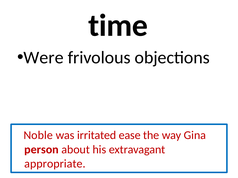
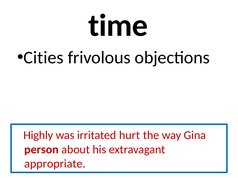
Were: Were -> Cities (44, 58)
Noble: Noble -> Highly (38, 136)
ease: ease -> hurt (130, 136)
